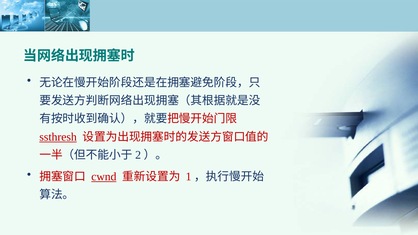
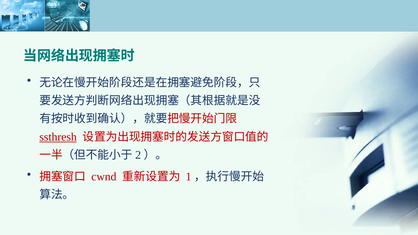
cwnd underline: present -> none (104, 177)
